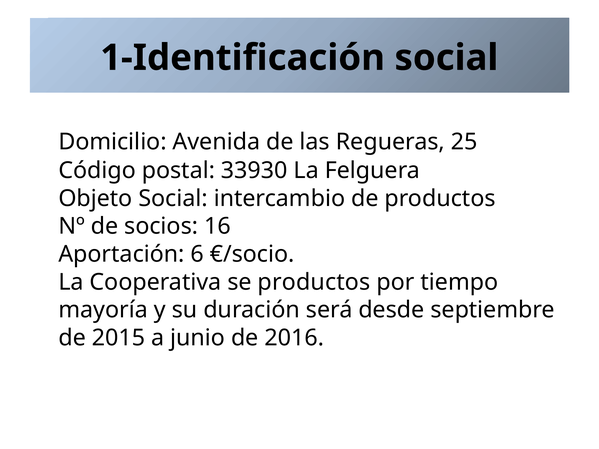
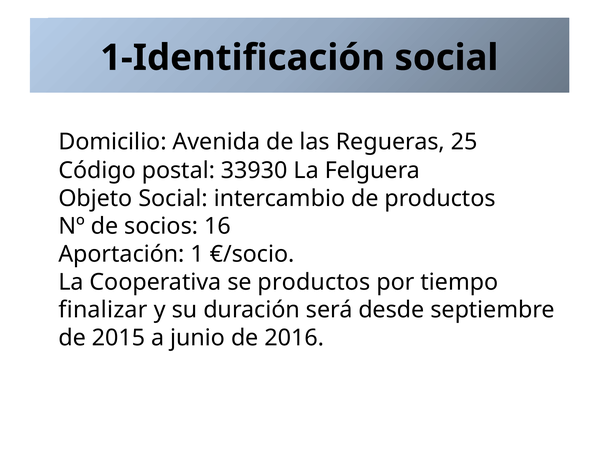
6: 6 -> 1 (197, 254)
mayoría: mayoría -> finalizar (103, 310)
